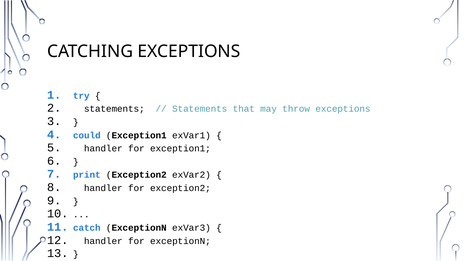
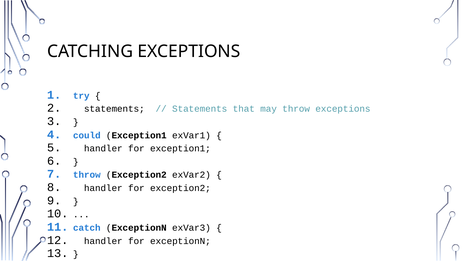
print: print -> throw (87, 175)
